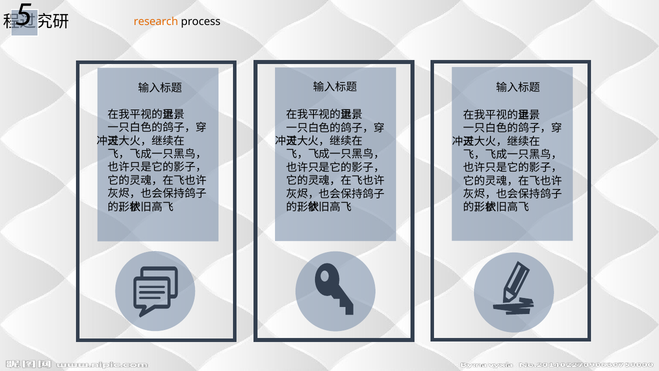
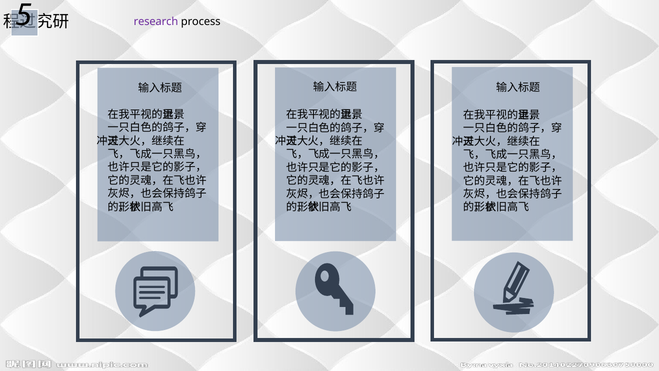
research colour: orange -> purple (156, 22)
